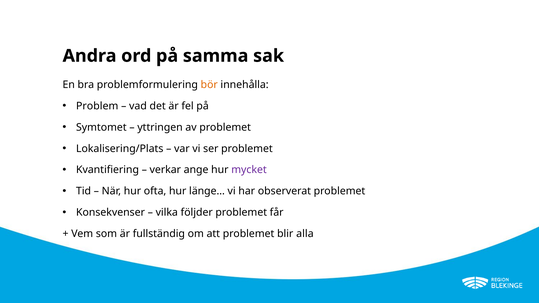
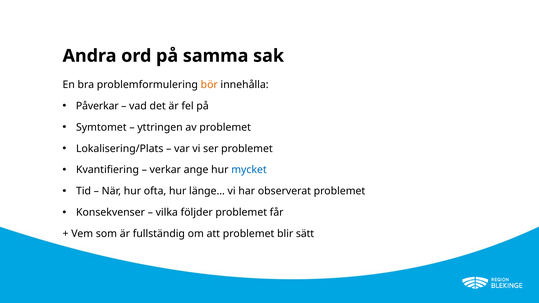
Problem: Problem -> Påverkar (97, 106)
mycket colour: purple -> blue (249, 170)
alla: alla -> sätt (305, 234)
